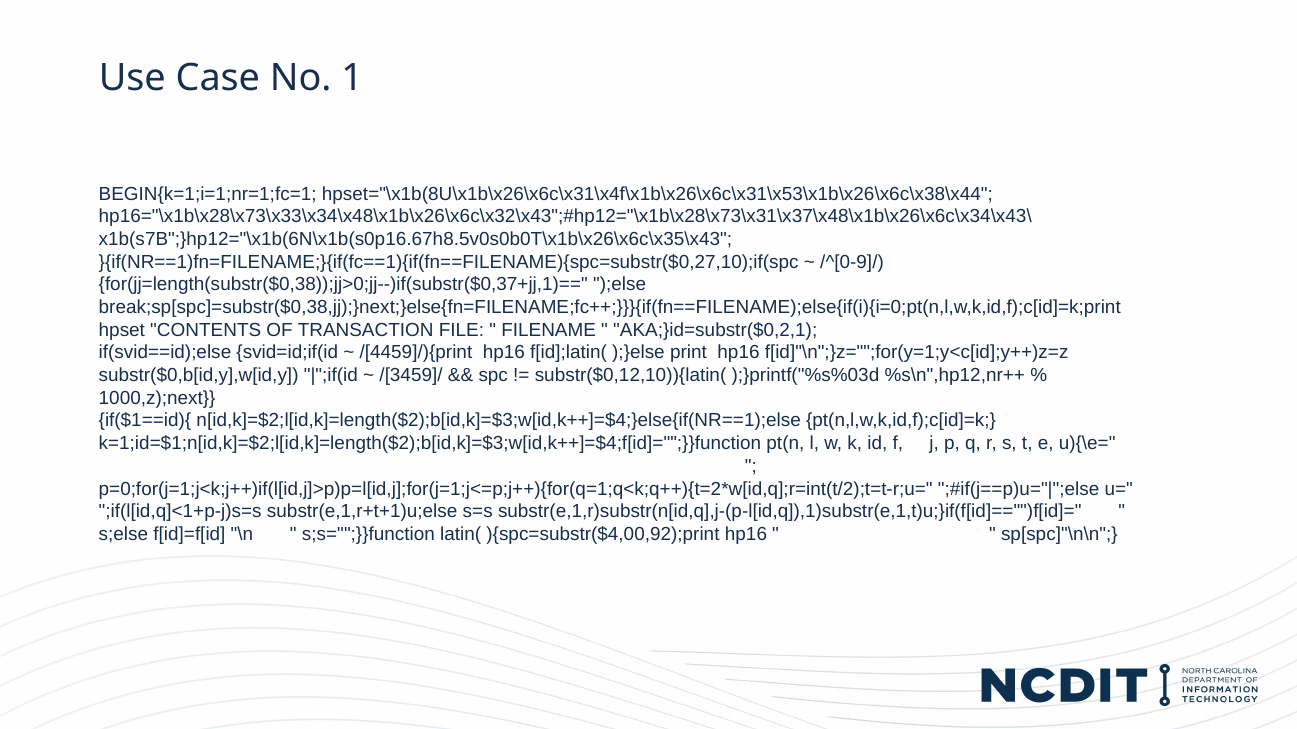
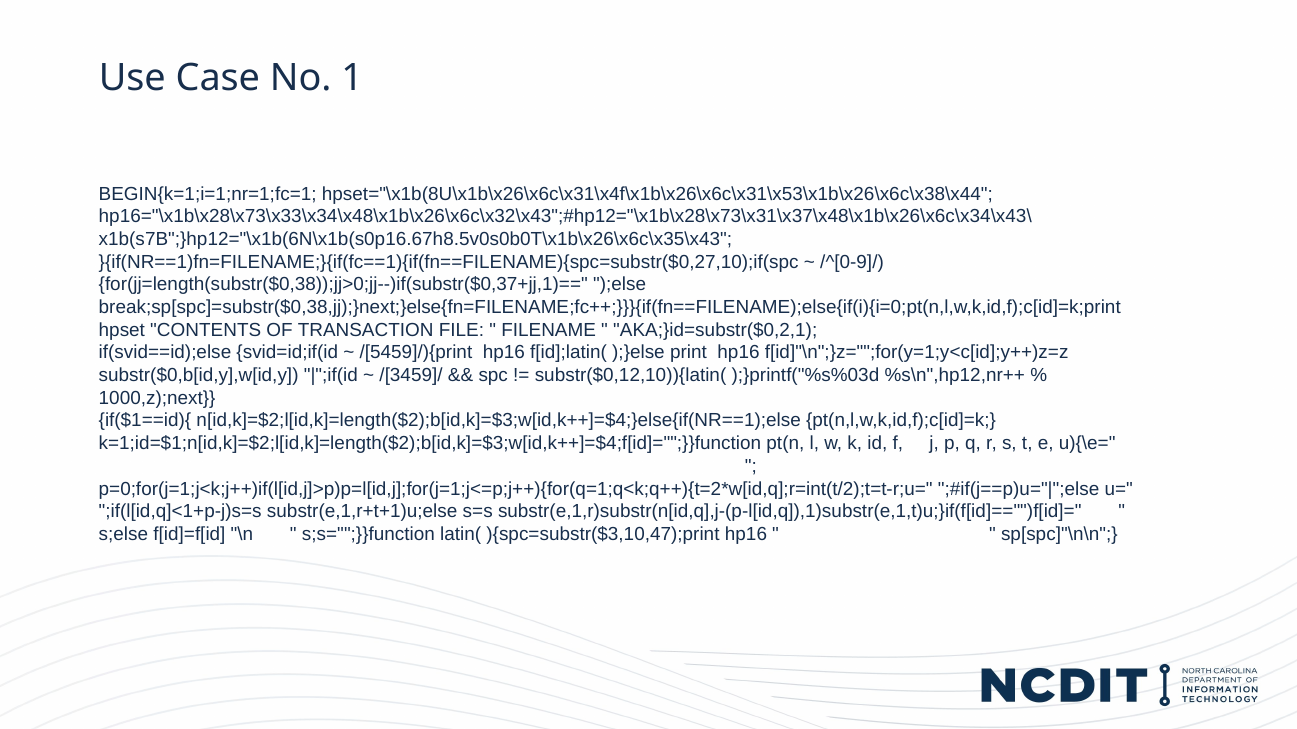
/[4459]/){print: /[4459]/){print -> /[5459]/){print (416, 353)
){spc=substr($4,00,92);print: ){spc=substr($4,00,92);print -> ){spc=substr($3,10,47);print (603, 535)
